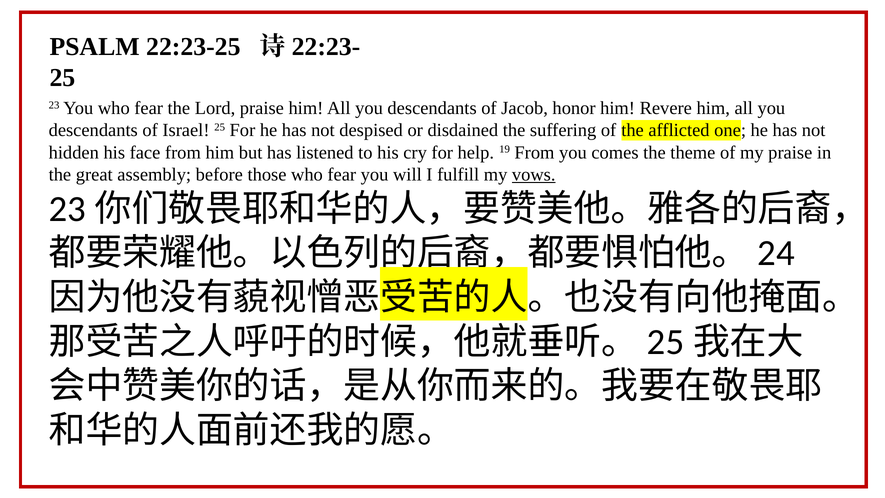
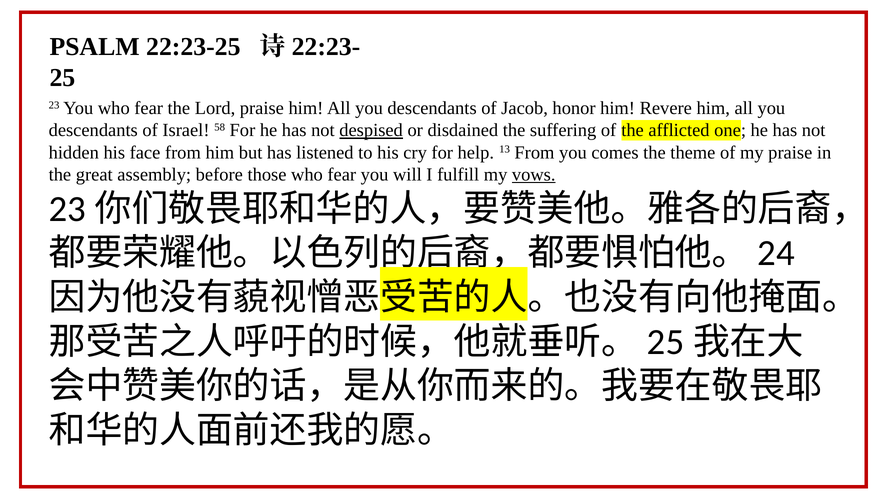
Israel 25: 25 -> 58 (220, 127)
despised underline: none -> present (371, 130)
19: 19 -> 13 (505, 149)
